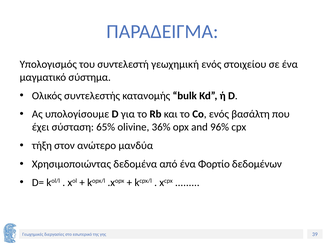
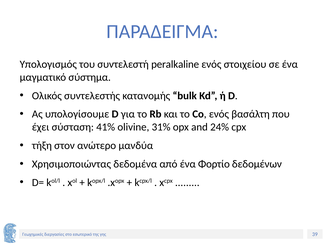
γεωχημική: γεωχημική -> peralkaline (175, 64)
65%: 65% -> 41% (106, 127)
36%: 36% -> 31% (161, 127)
96%: 96% -> 24% (220, 127)
